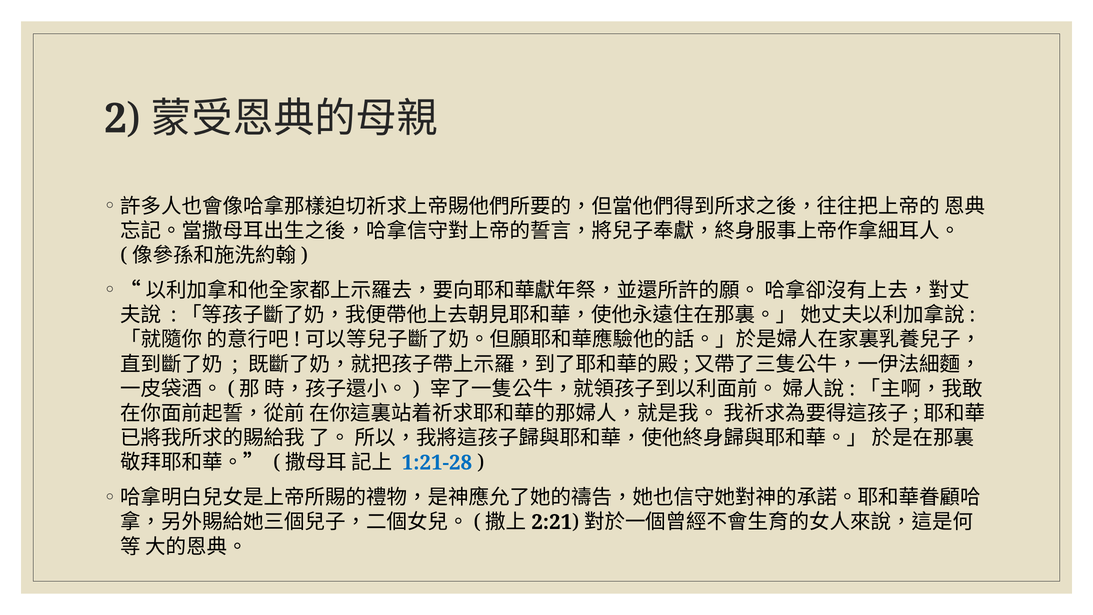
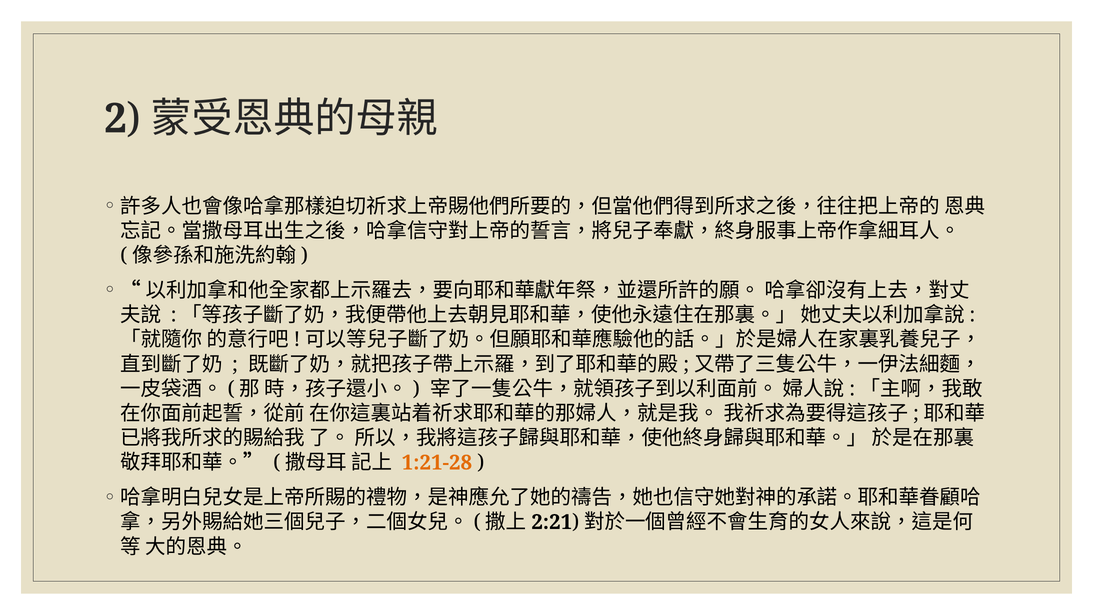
1:21-28 colour: blue -> orange (437, 463)
